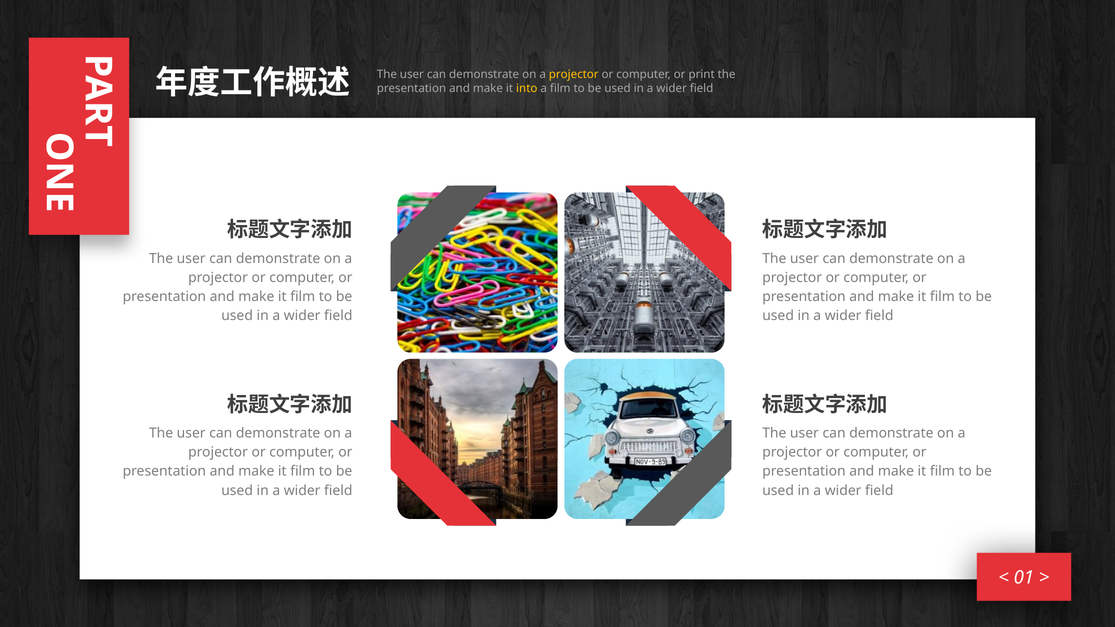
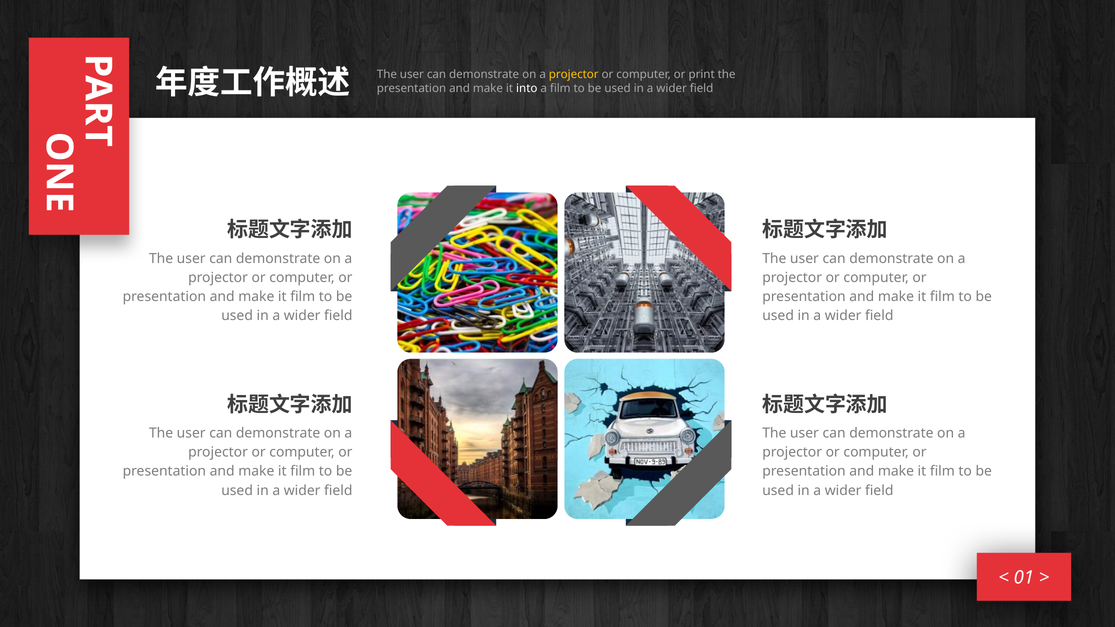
into colour: yellow -> white (527, 89)
